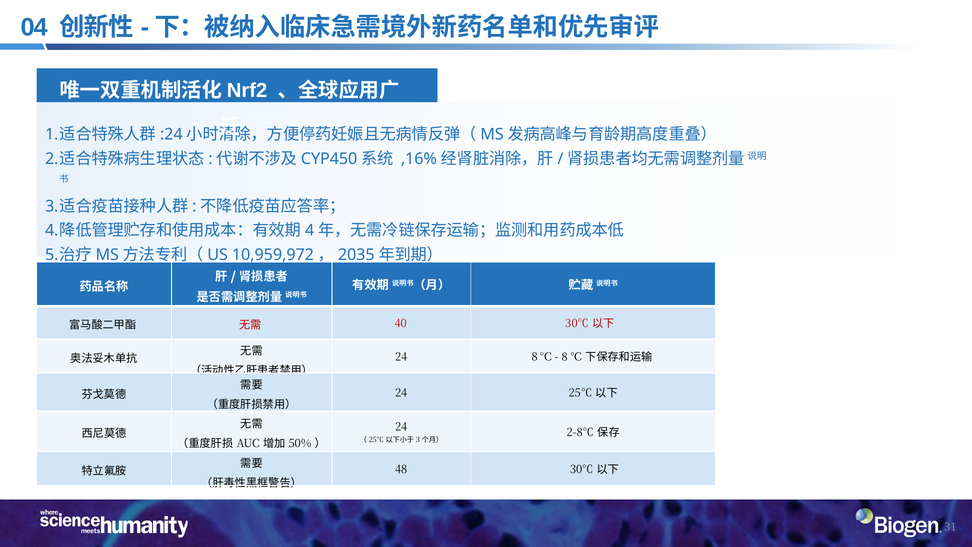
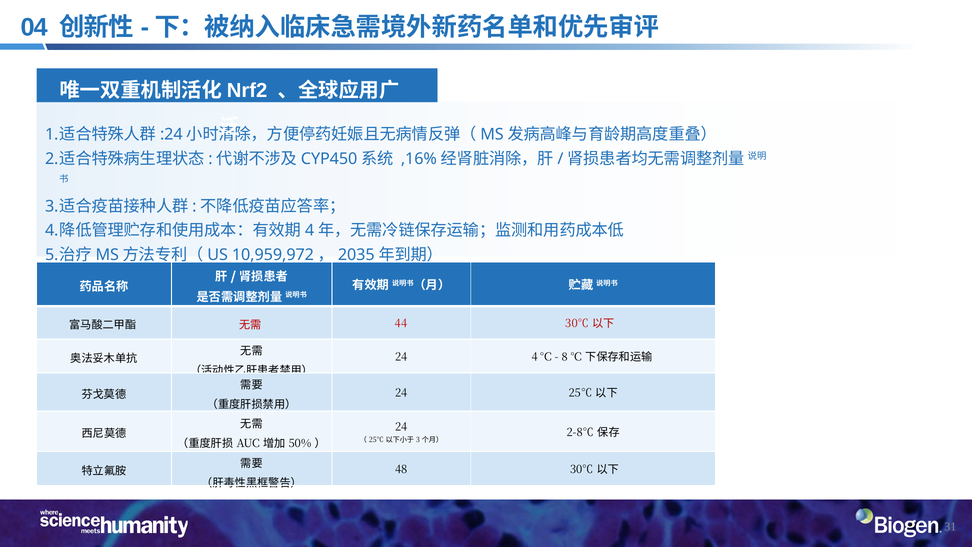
40: 40 -> 44 (401, 324)
24 8: 8 -> 4 (535, 357)
